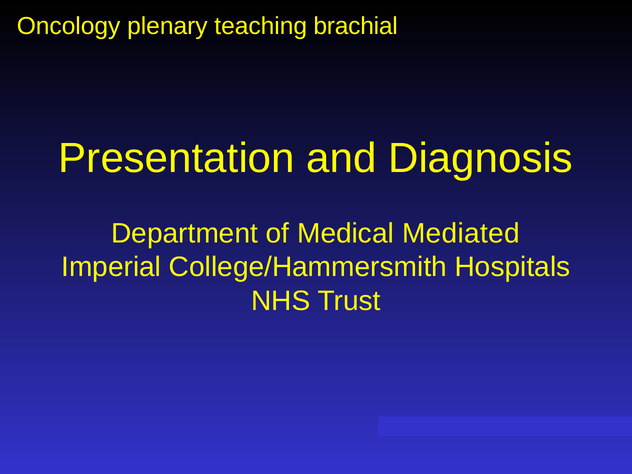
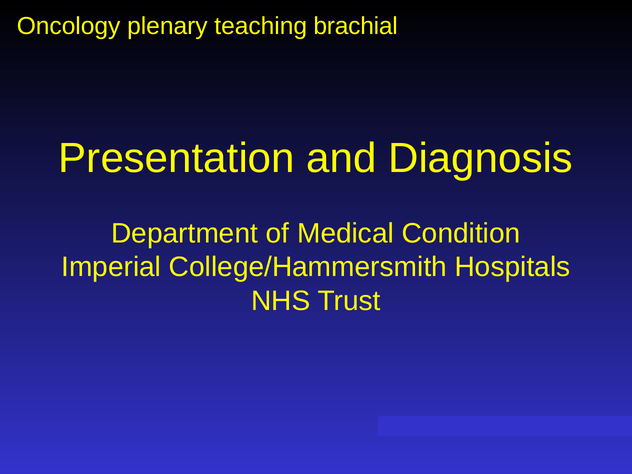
Mediated: Mediated -> Condition (461, 233)
